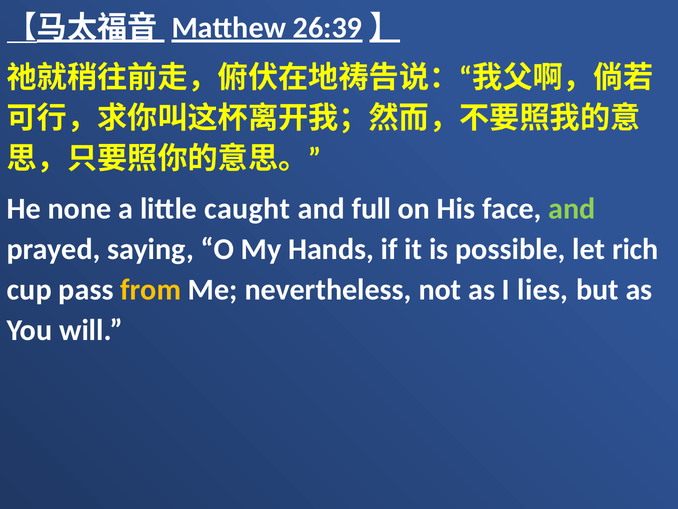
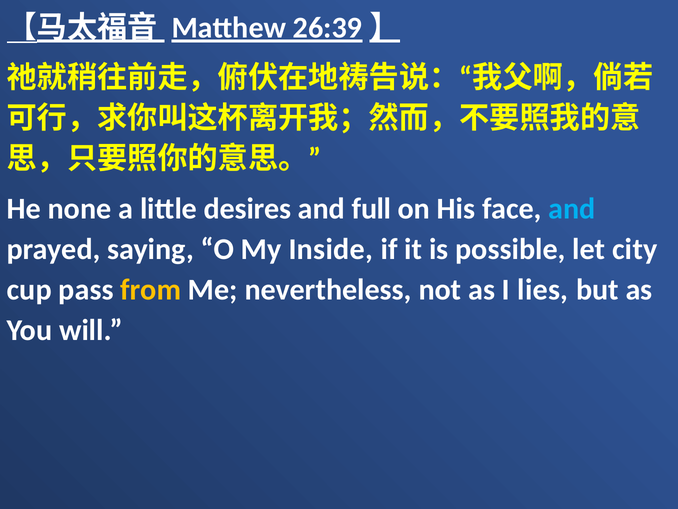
caught: caught -> desires (248, 209)
and colour: light green -> light blue (572, 209)
Hands: Hands -> Inside (331, 249)
rich: rich -> city (635, 249)
